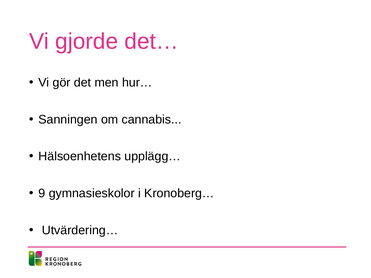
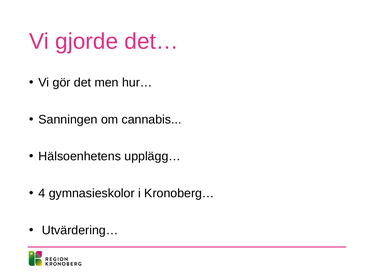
9: 9 -> 4 (42, 194)
